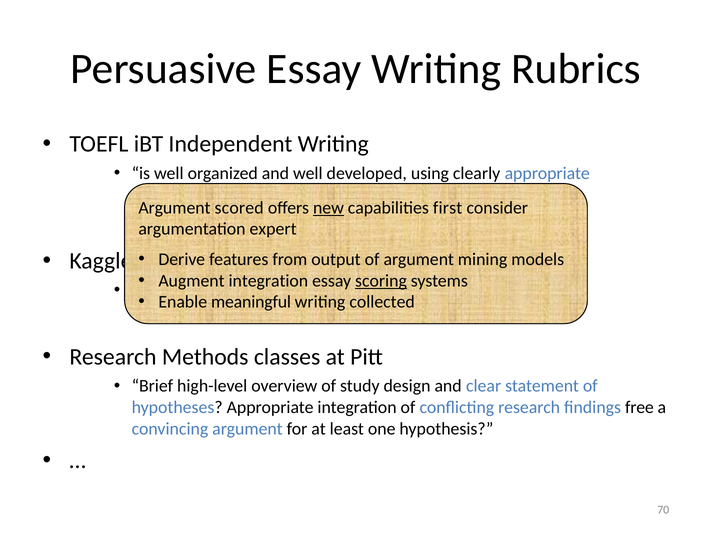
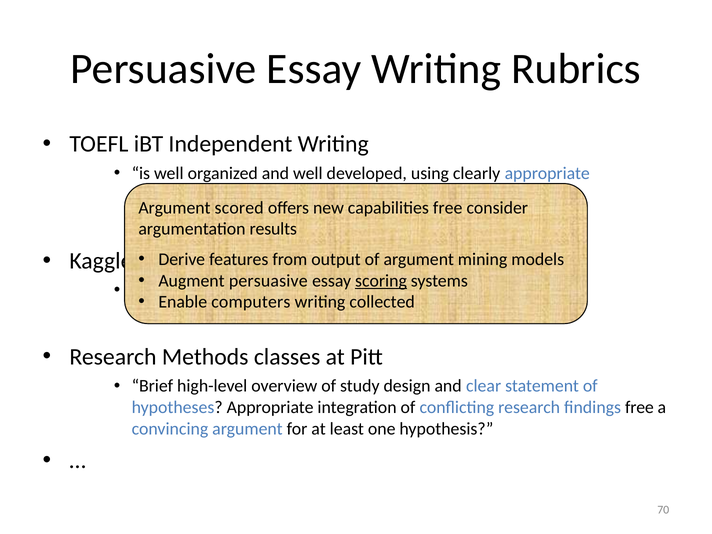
new underline: present -> none (328, 208)
capabilities first: first -> free (448, 208)
expert: expert -> results (273, 229)
integration: integration -> persuasive (268, 281)
meaningful: meaningful -> computers (251, 302)
